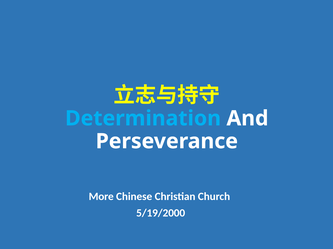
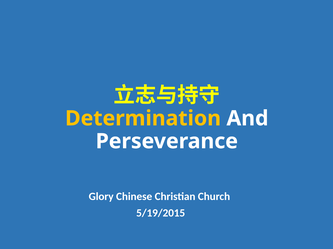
Determination colour: light blue -> yellow (143, 119)
More: More -> Glory (101, 197)
5/19/2000: 5/19/2000 -> 5/19/2015 (161, 214)
